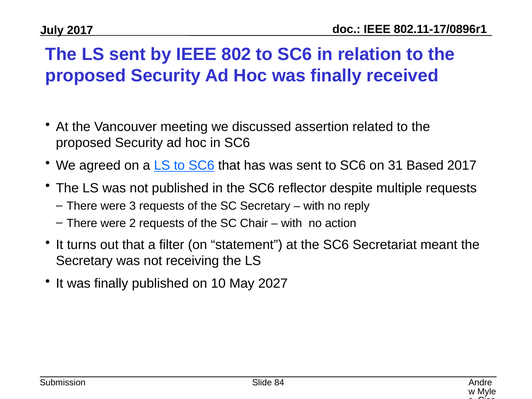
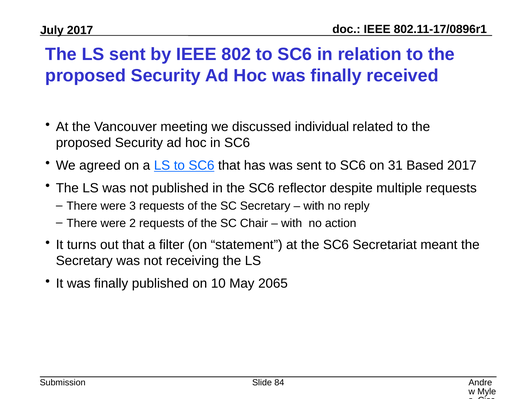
assertion: assertion -> individual (322, 127)
2027: 2027 -> 2065 (273, 284)
